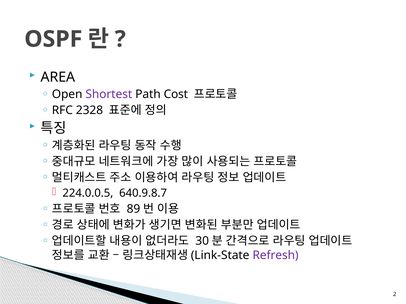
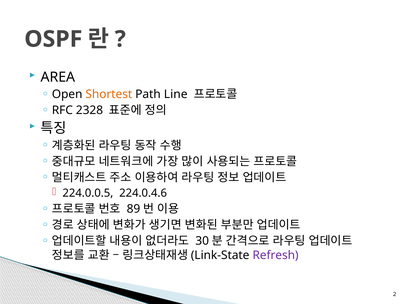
Shortest colour: purple -> orange (109, 94)
Cost: Cost -> Line (176, 94)
640.9.8.7: 640.9.8.7 -> 224.0.4.6 (143, 194)
